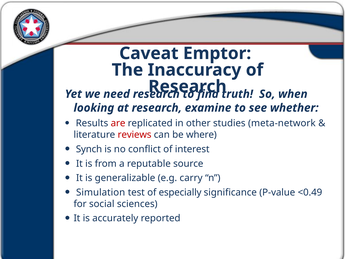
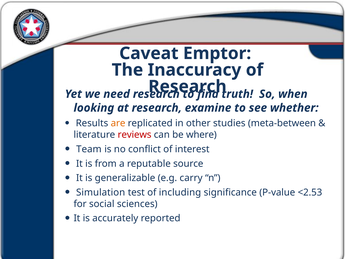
are colour: red -> orange (118, 123)
meta-network: meta-network -> meta-between (282, 123)
Synch: Synch -> Team (89, 149)
especially: especially -> including (180, 192)
<0.49: <0.49 -> <2.53 (310, 192)
